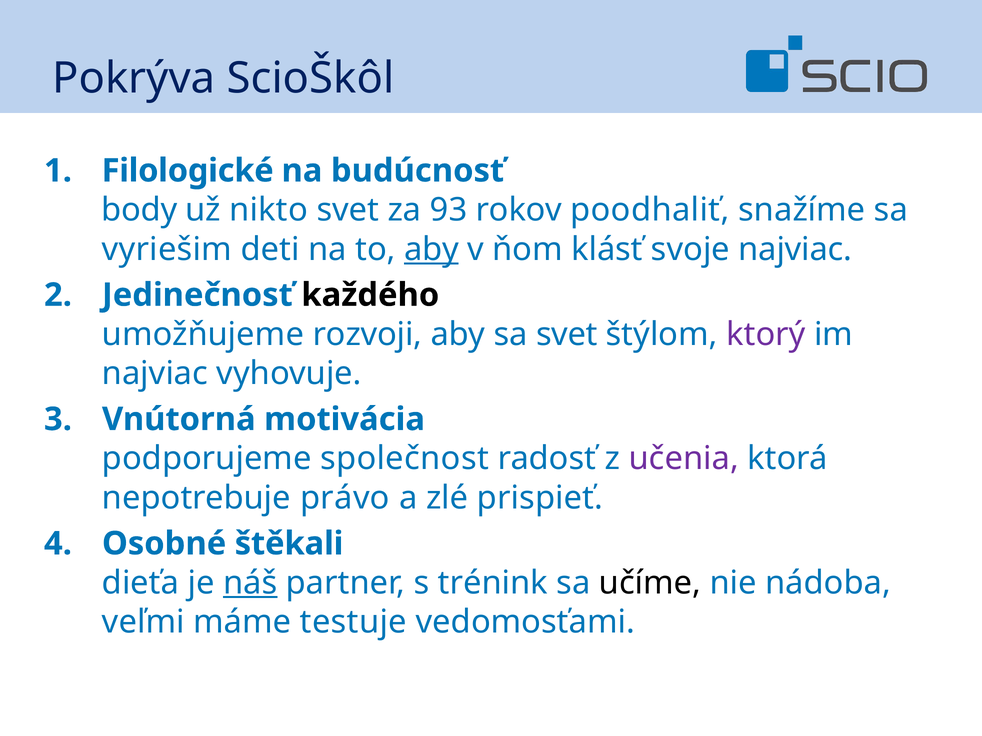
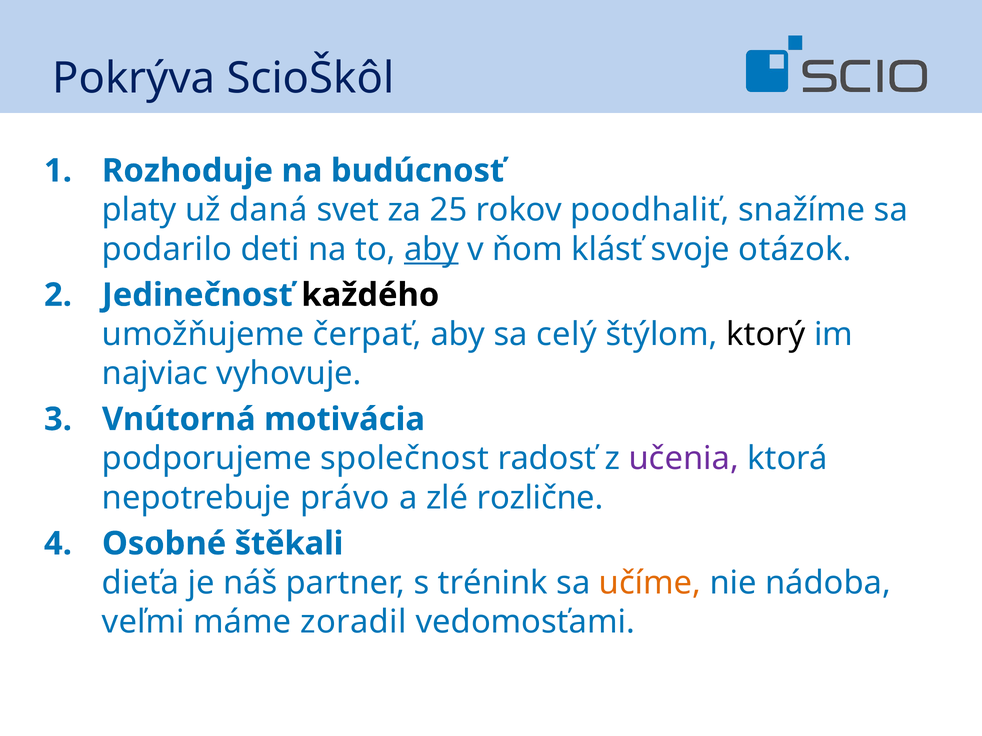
Filologické: Filologické -> Rozhoduje (187, 171)
body: body -> platy (139, 210)
nikto: nikto -> daná (268, 210)
93: 93 -> 25 (449, 210)
vyriešim: vyriešim -> podarilo (167, 249)
svoje najviac: najviac -> otázok (795, 249)
rozvoji: rozvoji -> čerpať (367, 334)
sa svet: svet -> celý (567, 334)
ktorý colour: purple -> black (766, 334)
prispieť: prispieť -> rozlične (540, 498)
náš underline: present -> none (250, 583)
učíme colour: black -> orange (650, 583)
testuje: testuje -> zoradil (353, 623)
